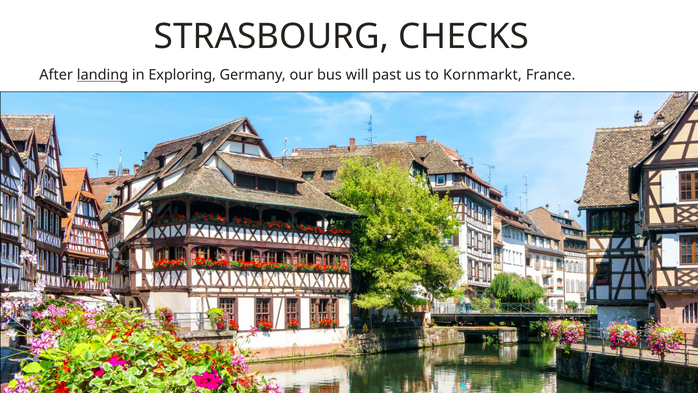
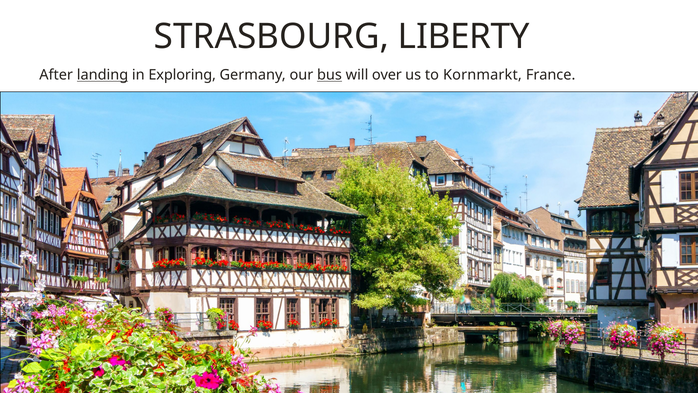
CHECKS: CHECKS -> LIBERTY (464, 37)
bus underline: none -> present (329, 75)
past: past -> over (387, 75)
